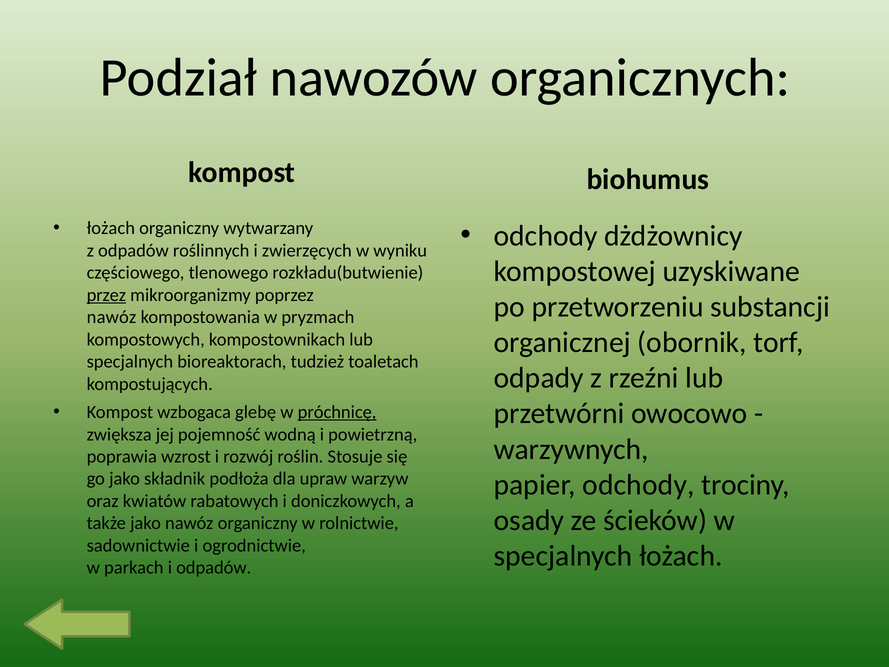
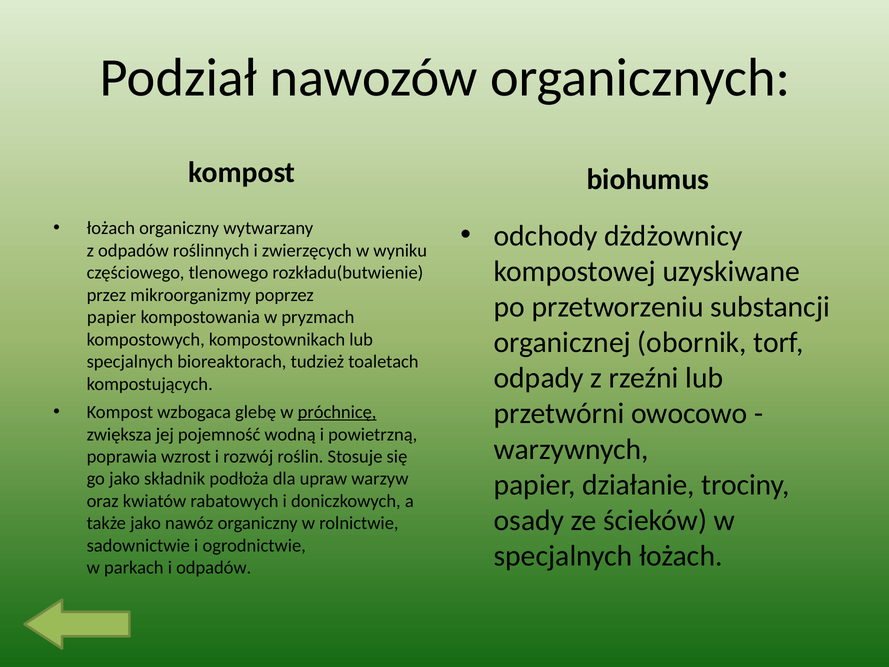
przez underline: present -> none (106, 295)
nawóz: nawóz -> papier (112, 317)
papier odchody: odchody -> działanie (639, 485)
